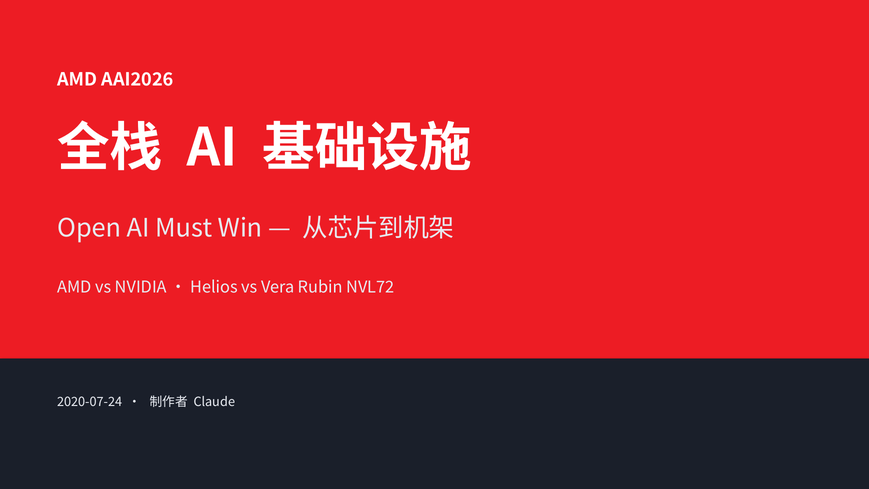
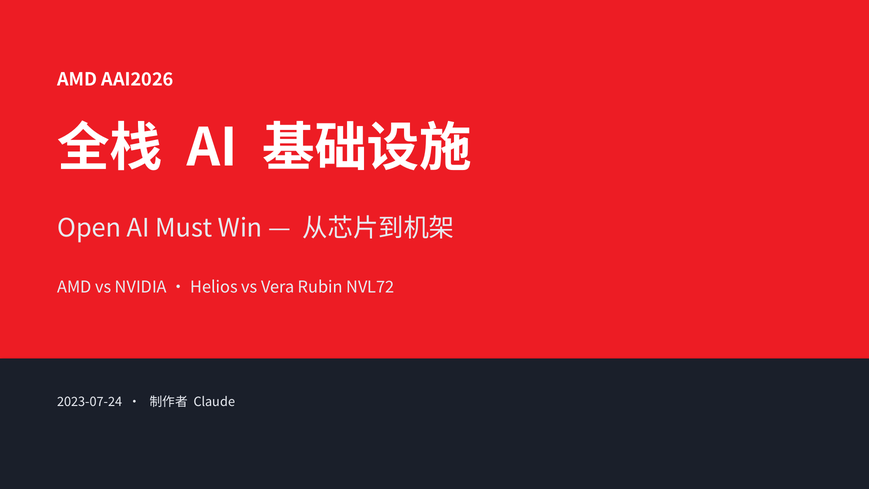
2020-07-24: 2020-07-24 -> 2023-07-24 (90, 402)
